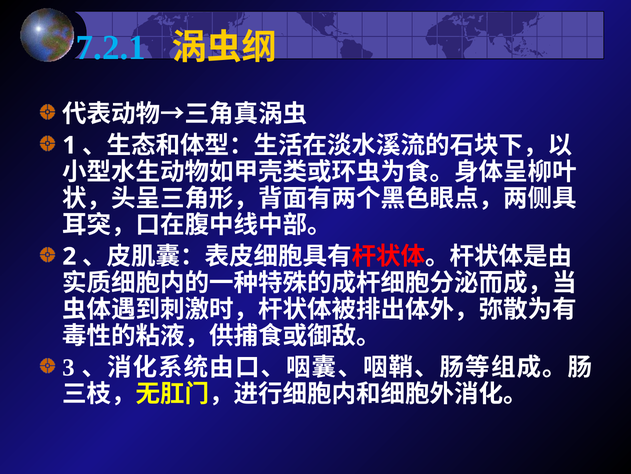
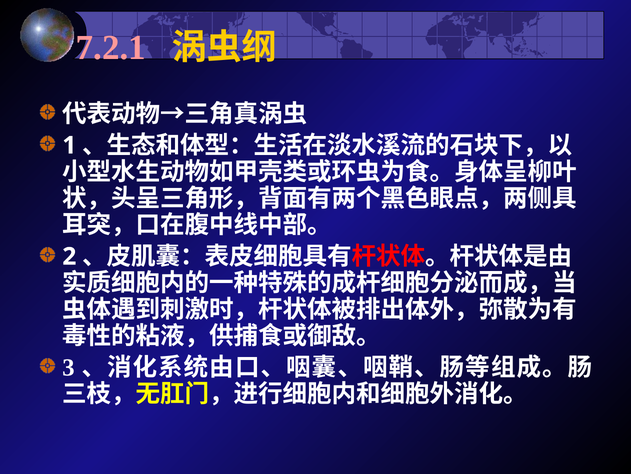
7.2.1 colour: light blue -> pink (111, 48)
